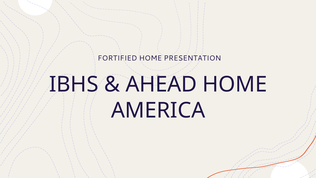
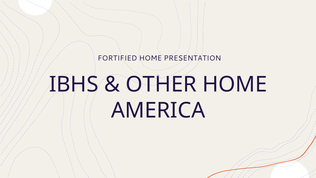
AHEAD: AHEAD -> OTHER (161, 84)
